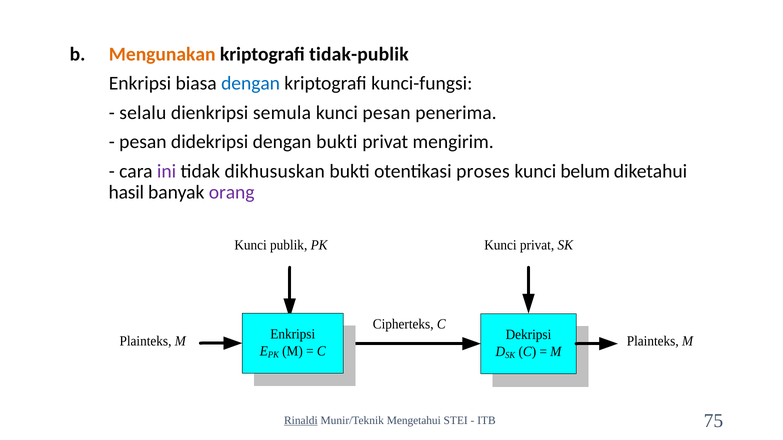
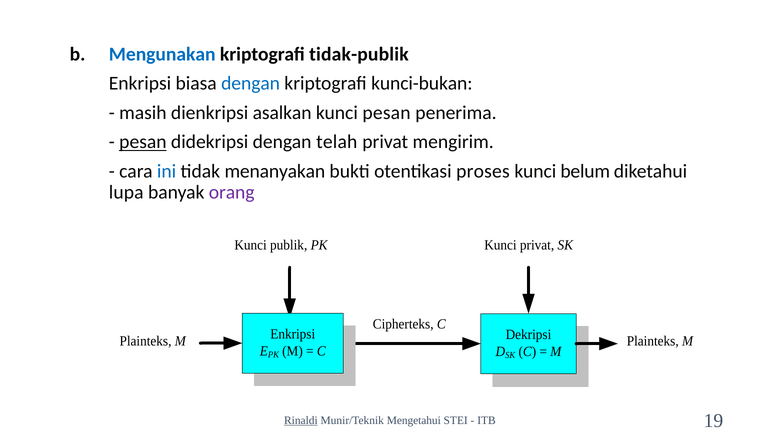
Mengunakan colour: orange -> blue (162, 54)
kunci-fungsi: kunci-fungsi -> kunci-bukan (422, 84)
selalu: selalu -> masih (143, 113)
semula: semula -> asalkan (282, 113)
pesan underline: none -> present (143, 142)
dengan bukti: bukti -> telah (337, 142)
ini colour: purple -> blue (167, 171)
dikhususkan: dikhususkan -> menanyakan (275, 171)
hasil: hasil -> lupa (126, 193)
75: 75 -> 19 (713, 421)
